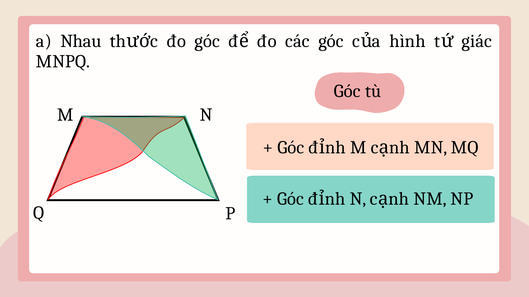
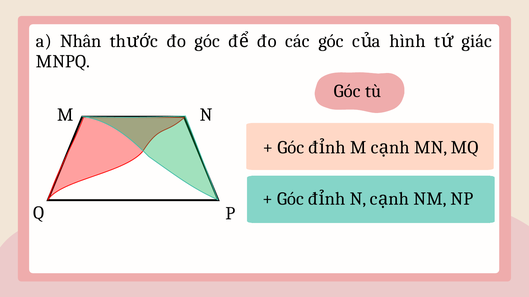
Nhau: Nhau -> Nhân (81, 41)
